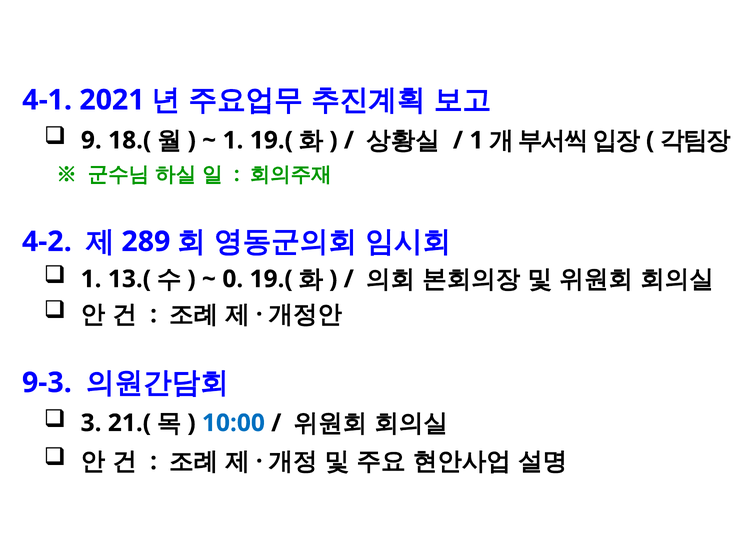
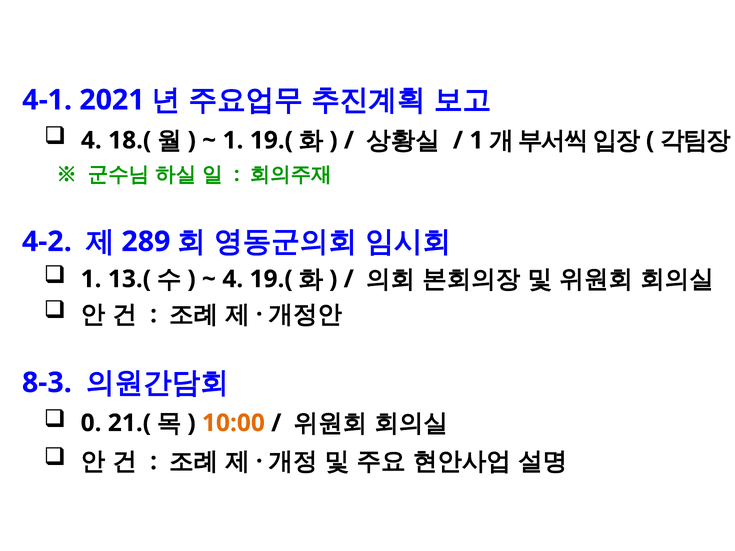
9: 9 -> 4 (91, 140)
0: 0 -> 4 (233, 279)
9-3: 9-3 -> 8-3 (47, 383)
3: 3 -> 0 (91, 423)
10:00 colour: blue -> orange (233, 423)
